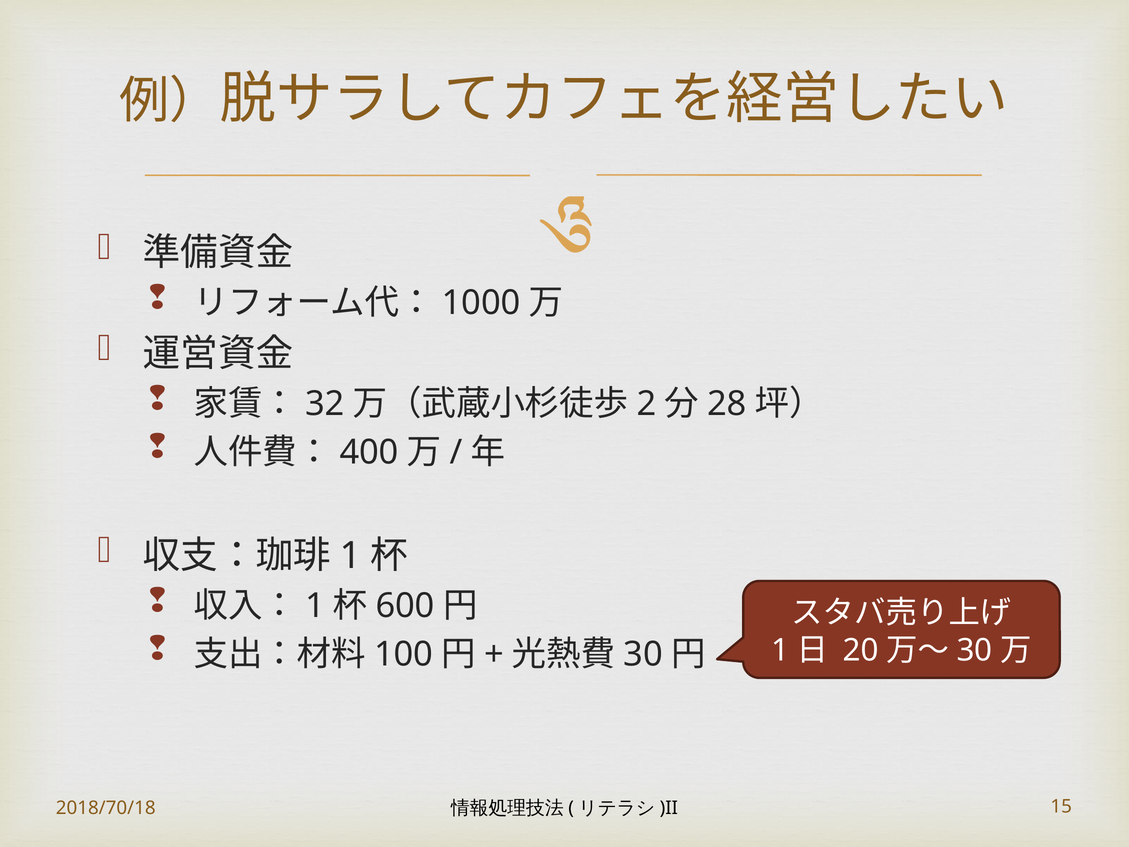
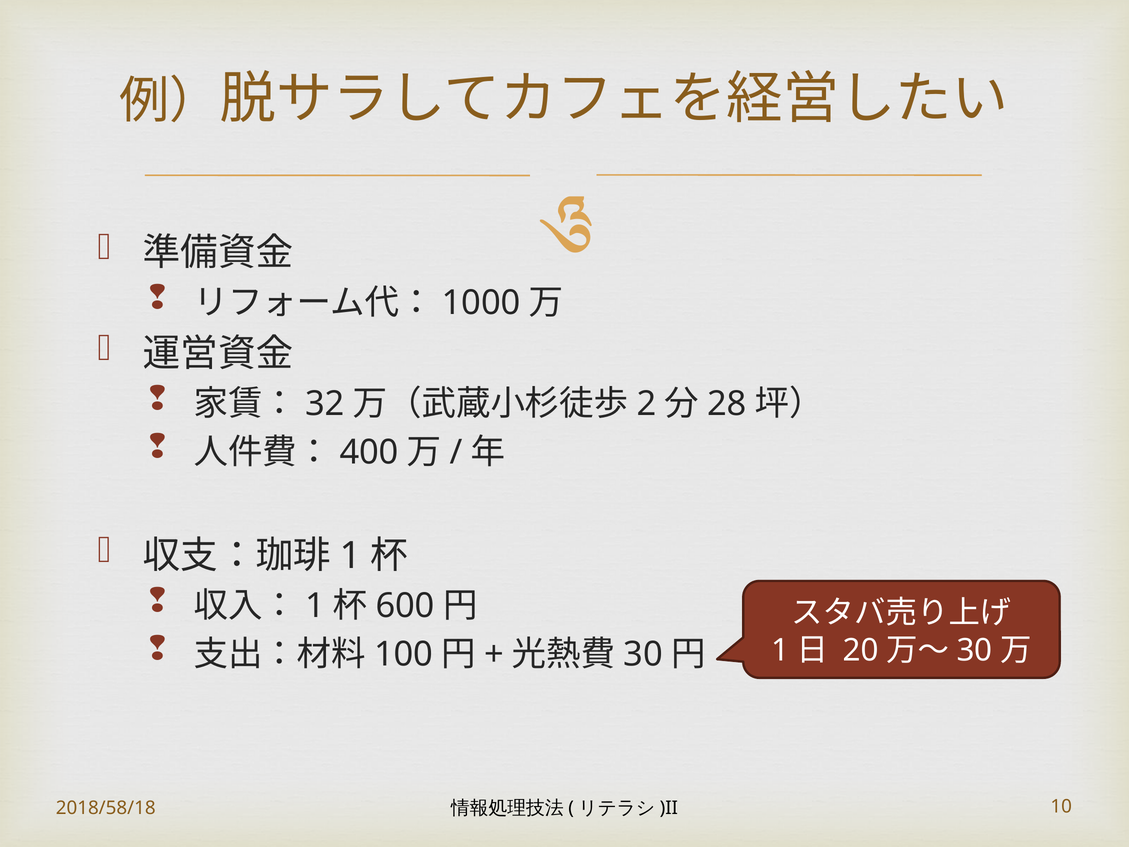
2018/70/18: 2018/70/18 -> 2018/58/18 (106, 808)
15: 15 -> 10 (1061, 807)
